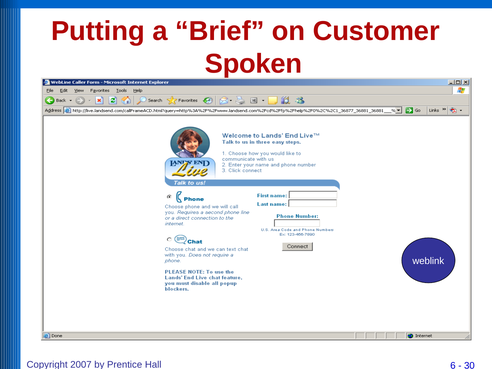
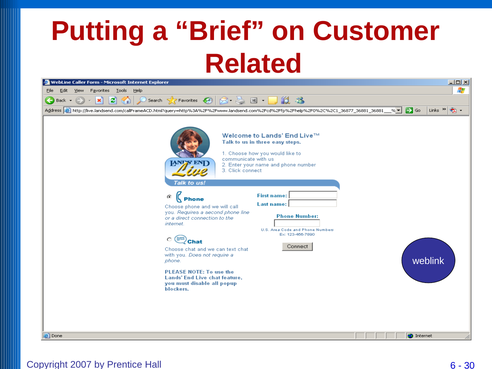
Spoken: Spoken -> Related (253, 64)
